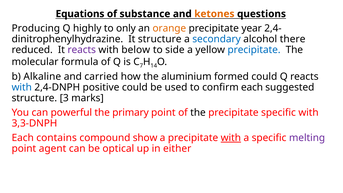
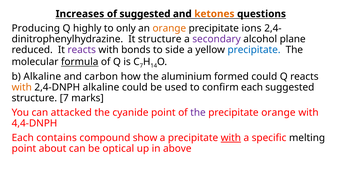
Equations: Equations -> Increases (80, 14)
of substance: substance -> suggested (145, 14)
year: year -> ions (252, 28)
secondary colour: blue -> purple (217, 39)
there: there -> plane (293, 39)
below: below -> bonds (136, 50)
formula underline: none -> present (80, 62)
carried: carried -> carbon (101, 77)
with colour: blue -> orange (22, 87)
2,4-DNPH positive: positive -> alkaline (101, 87)
structure 3: 3 -> 7 (64, 98)
powerful: powerful -> attacked (71, 113)
primary: primary -> cyanide (130, 113)
the colour: black -> purple (198, 113)
precipitate specific: specific -> orange (278, 113)
3,3-DNPH: 3,3-DNPH -> 4,4-DNPH (34, 123)
melting colour: purple -> black (307, 138)
agent: agent -> about (53, 149)
either: either -> above (177, 149)
